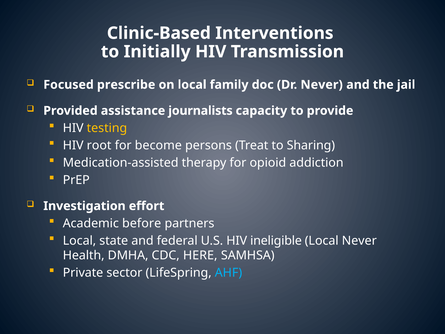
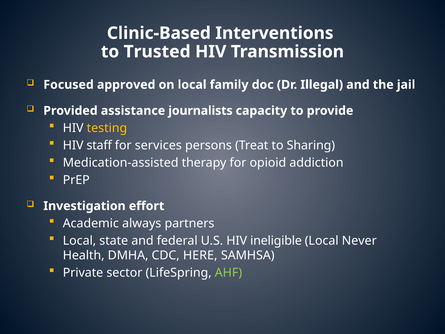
Initially: Initially -> Trusted (157, 52)
prescribe: prescribe -> approved (126, 85)
Dr Never: Never -> Illegal (322, 85)
root: root -> staff (99, 145)
become: become -> services (158, 145)
before: before -> always (142, 223)
AHF colour: light blue -> light green (228, 273)
